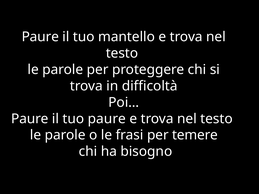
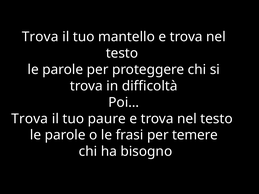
Paure: Paure -> Trova (40, 37)
Paure: Paure -> Trova (30, 119)
